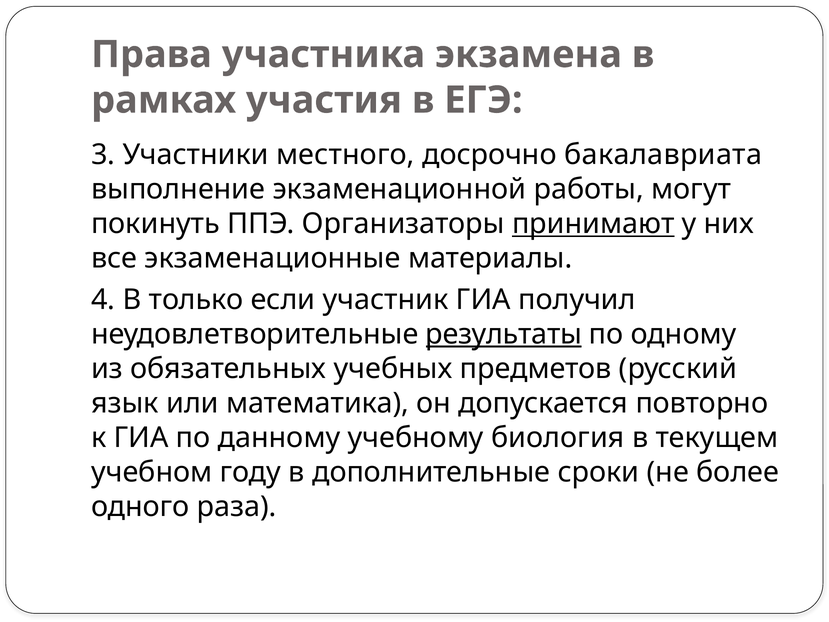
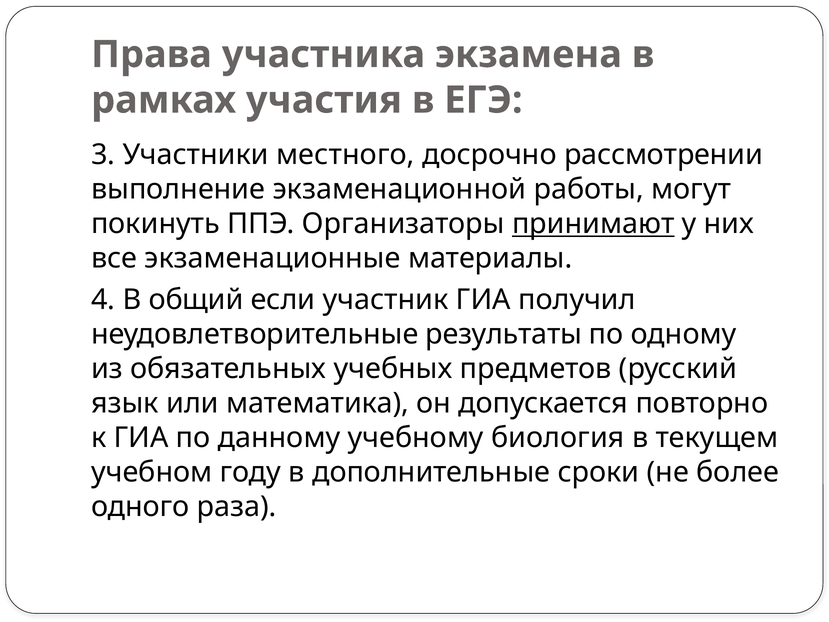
бакалавриата: бакалавриата -> рассмотрении (664, 155)
только: только -> общий (196, 299)
результаты underline: present -> none (504, 334)
